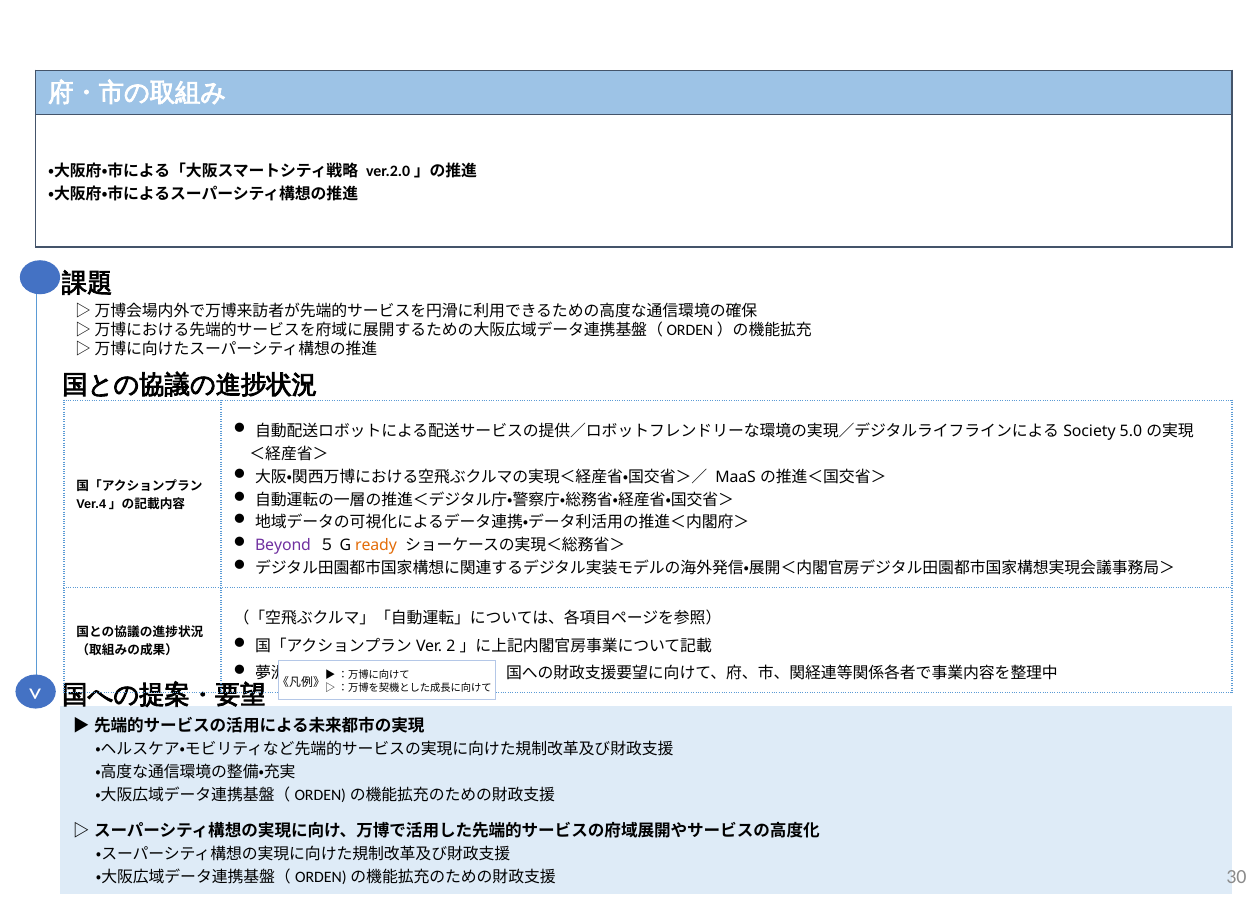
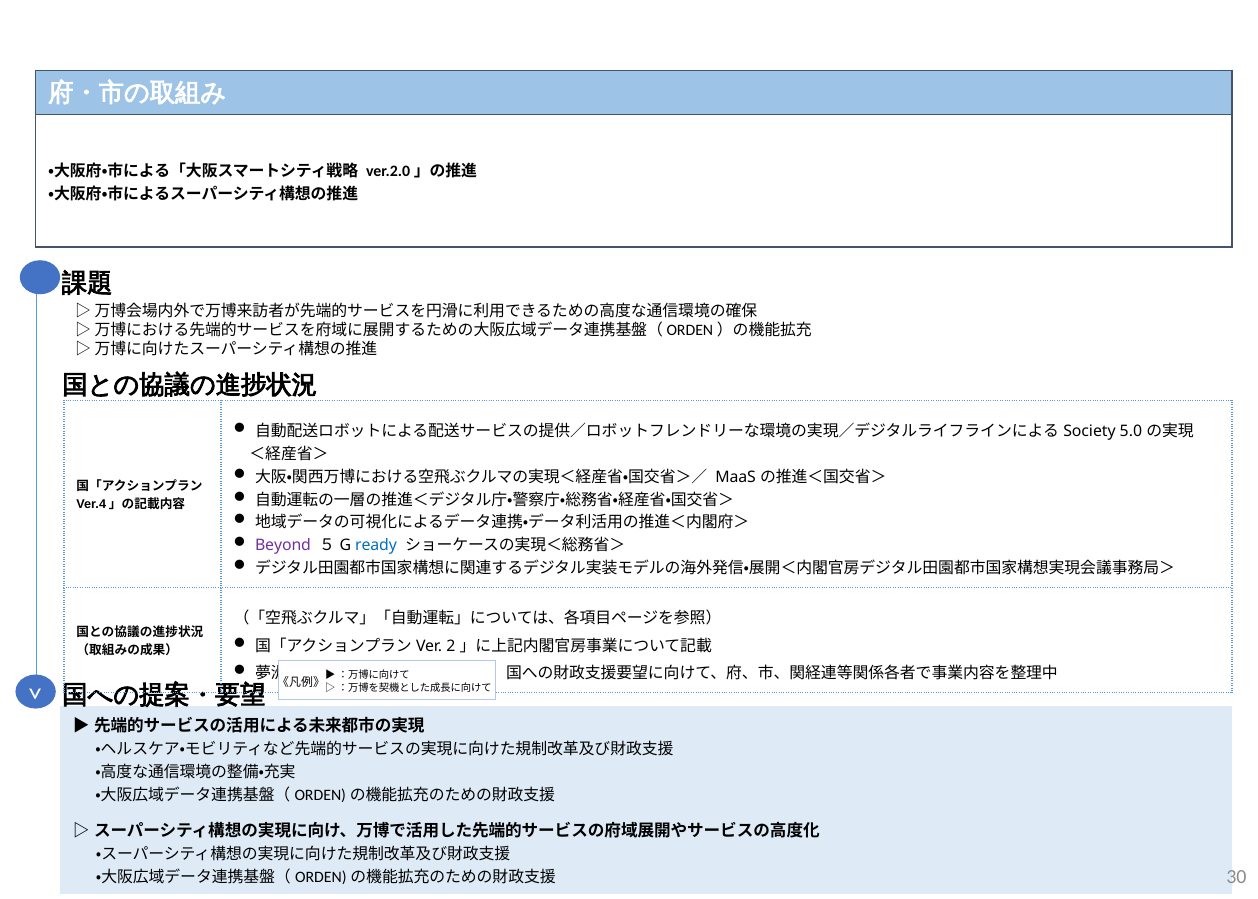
ready colour: orange -> blue (376, 545)
